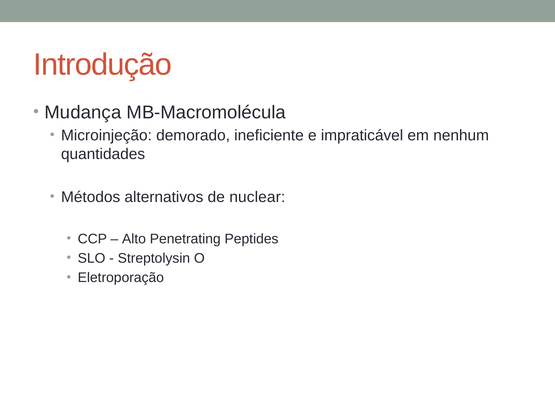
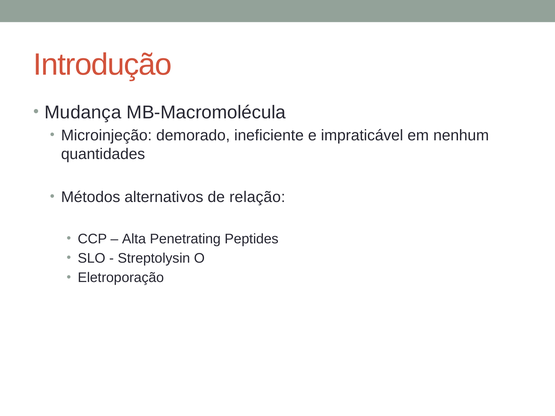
nuclear: nuclear -> relação (257, 197)
Alto: Alto -> Alta (134, 239)
